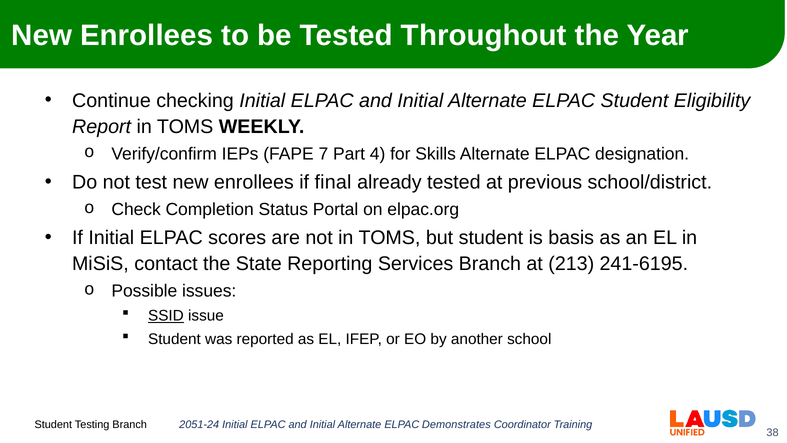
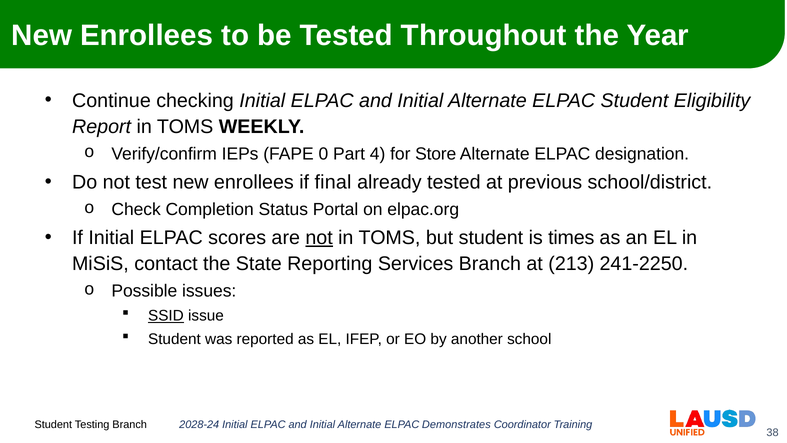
7: 7 -> 0 (323, 154)
Skills: Skills -> Store (436, 154)
not underline: none -> present (319, 238)
basis: basis -> times (571, 238)
241-6195: 241-6195 -> 241-2250 (644, 264)
2051-24: 2051-24 -> 2028-24 (199, 424)
